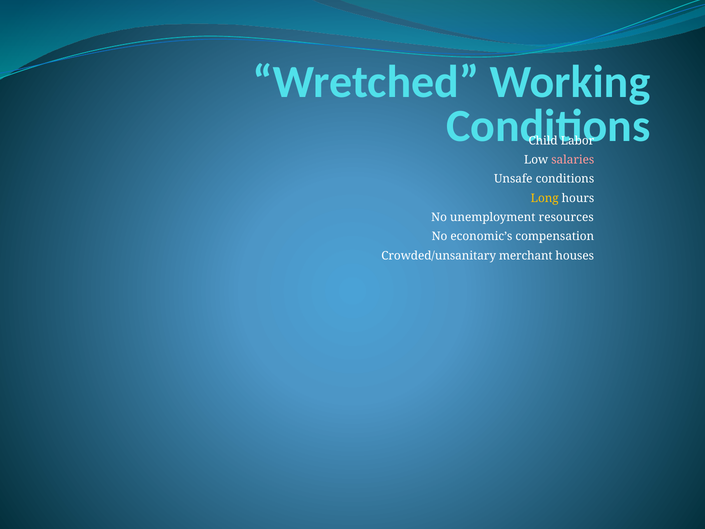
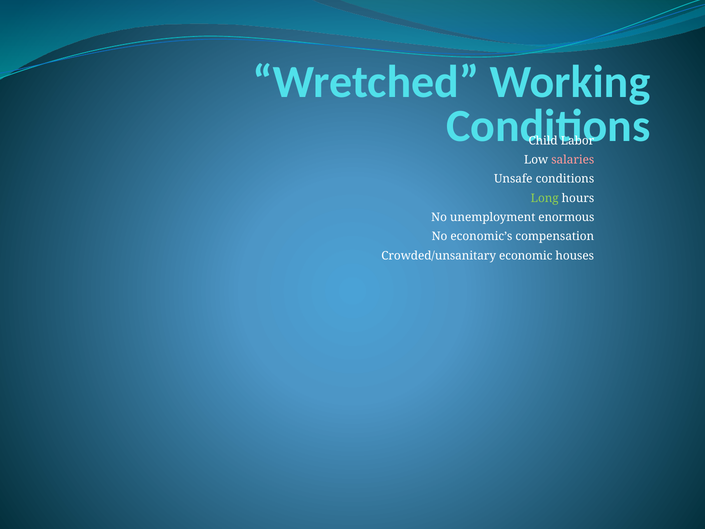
Long colour: yellow -> light green (545, 198)
resources: resources -> enormous (566, 217)
merchant: merchant -> economic (526, 256)
